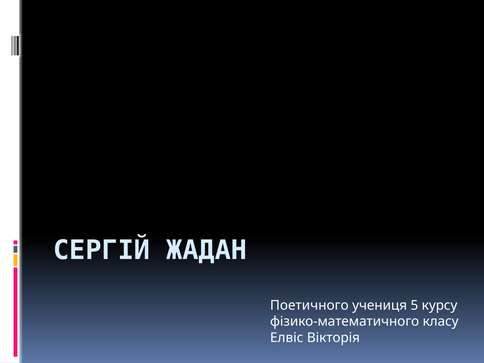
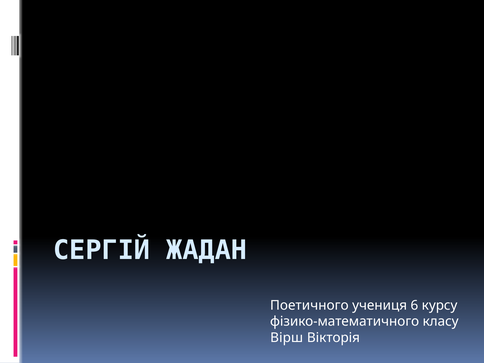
5: 5 -> 6 (414, 305)
Елвіс: Елвіс -> Вірш (287, 338)
